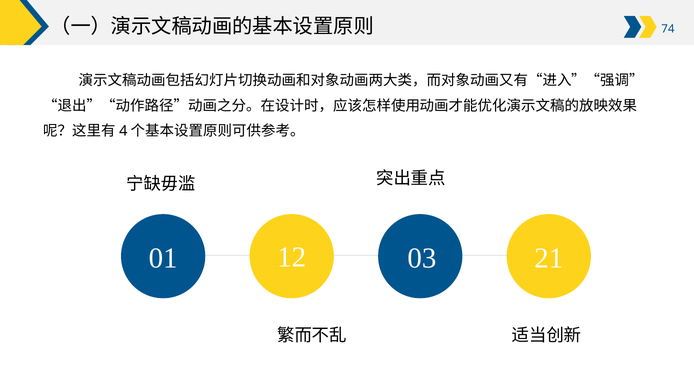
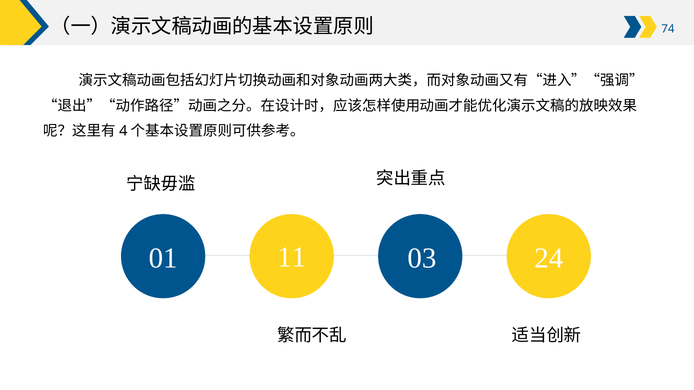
12: 12 -> 11 (292, 257)
21: 21 -> 24 (549, 258)
